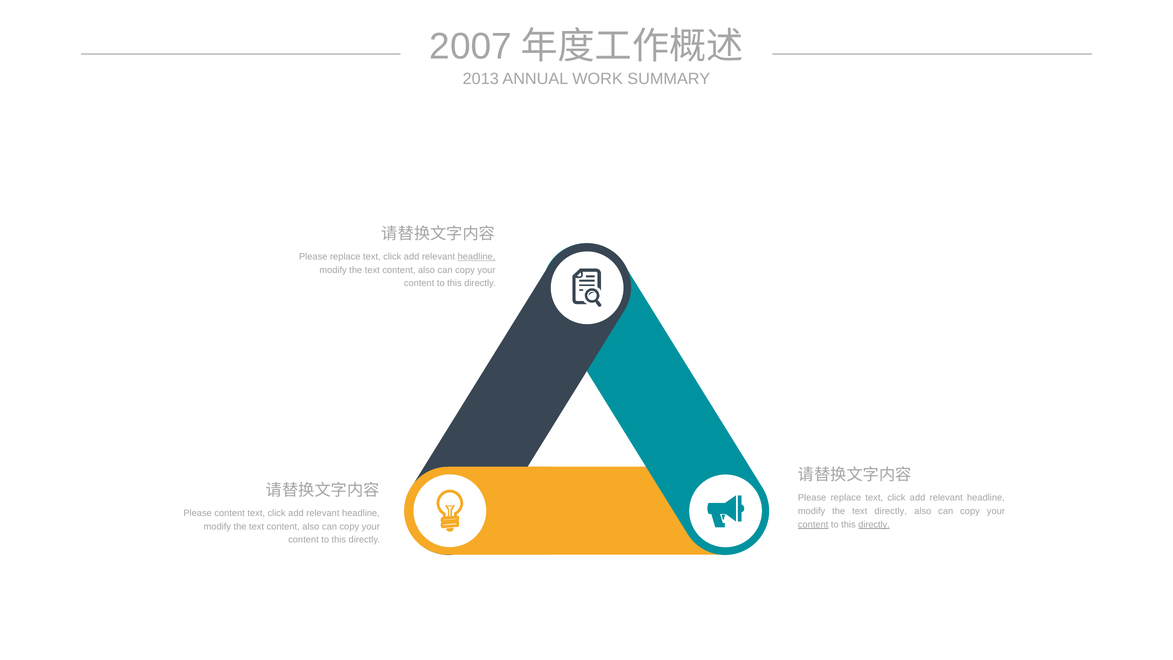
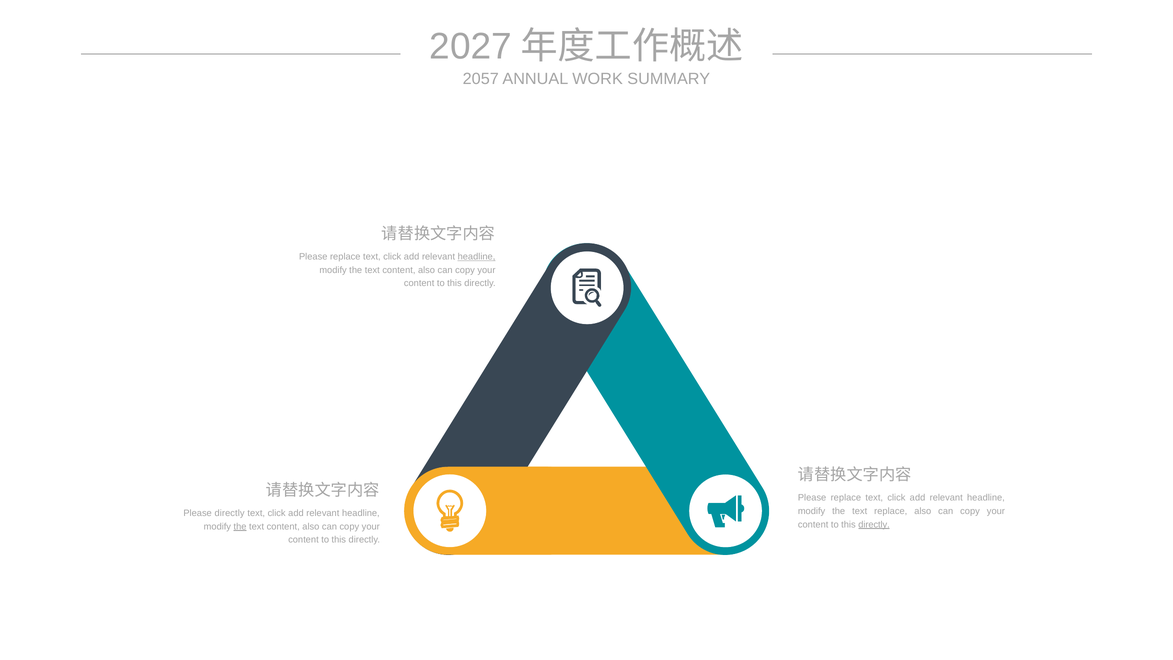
2007: 2007 -> 2027 (471, 46)
2013: 2013 -> 2057 (481, 79)
text directly: directly -> replace (891, 511)
Please content: content -> directly (230, 513)
content underline: present -> none (813, 524)
the underline: none -> present (240, 526)
